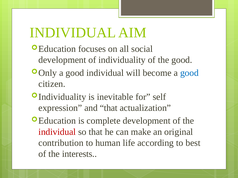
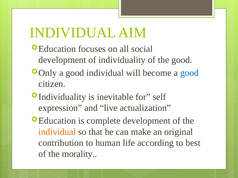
and that: that -> live (109, 108)
individual colour: red -> orange (57, 132)
interests: interests -> morality (79, 154)
